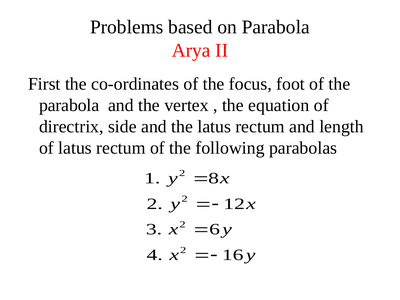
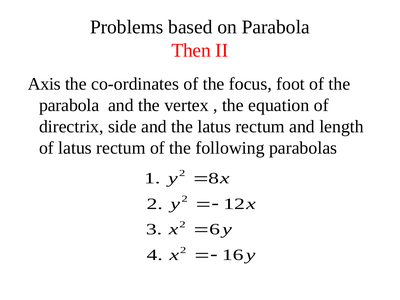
Arya: Arya -> Then (191, 50)
First: First -> Axis (44, 84)
